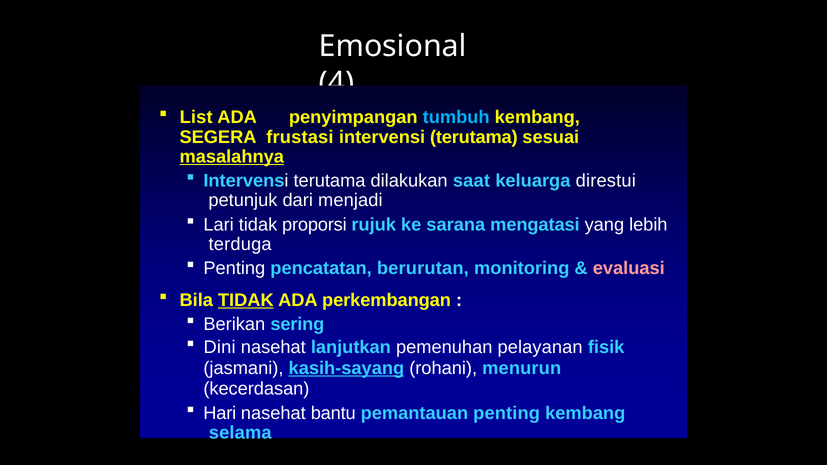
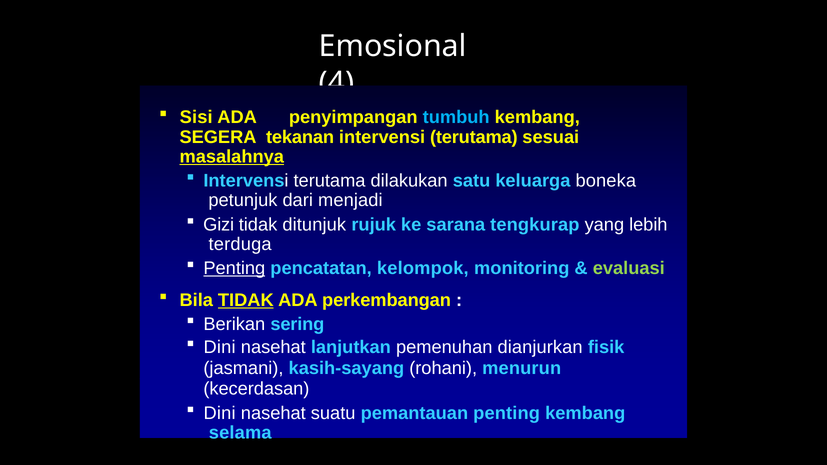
List: List -> Sisi (196, 117)
frustasi: frustasi -> tekanan (300, 137)
saat: saat -> satu (472, 181)
direstui: direstui -> boneka (606, 181)
Lari: Lari -> Gizi (219, 225)
proporsi: proporsi -> ditunjuk (314, 225)
mengatasi: mengatasi -> tengkurap (535, 225)
Penting underline: none -> present (234, 268)
berurutan: berurutan -> kelompok (423, 268)
evaluasi colour: pink -> light green (629, 268)
pelayanan: pelayanan -> dianjurkan (540, 347)
kasih-sayang underline: present -> none (346, 368)
Hari: Hari -> Dini (220, 413)
bantu: bantu -> suatu (333, 413)
